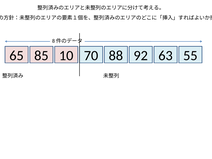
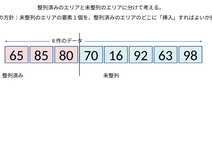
10: 10 -> 80 (66, 56)
88: 88 -> 16 (116, 56)
55: 55 -> 98 (190, 56)
